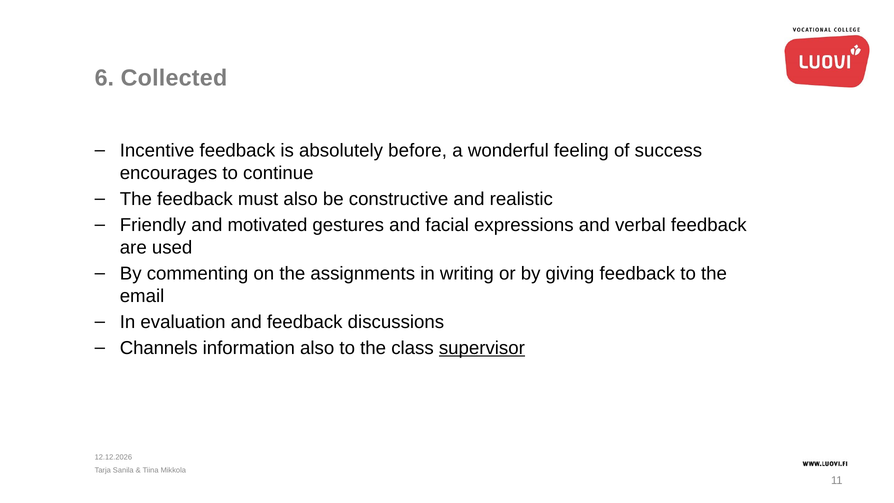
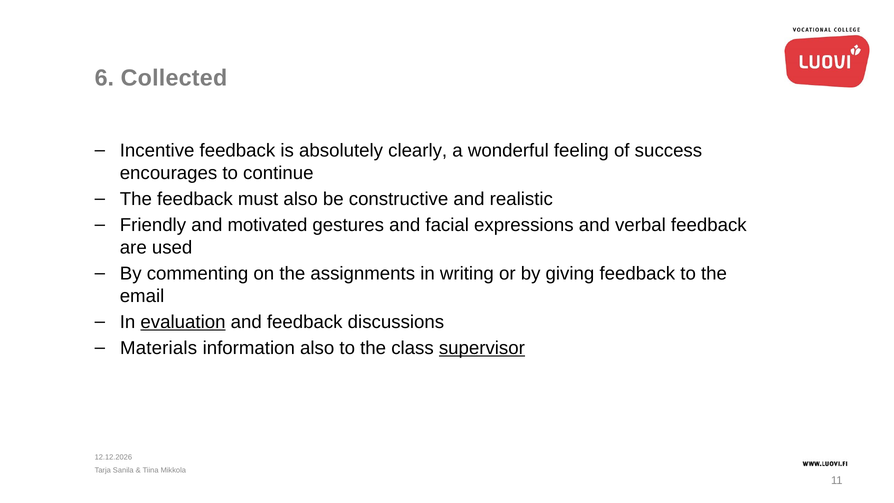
before: before -> clearly (418, 150)
evaluation underline: none -> present (183, 322)
Channels: Channels -> Materials (159, 348)
